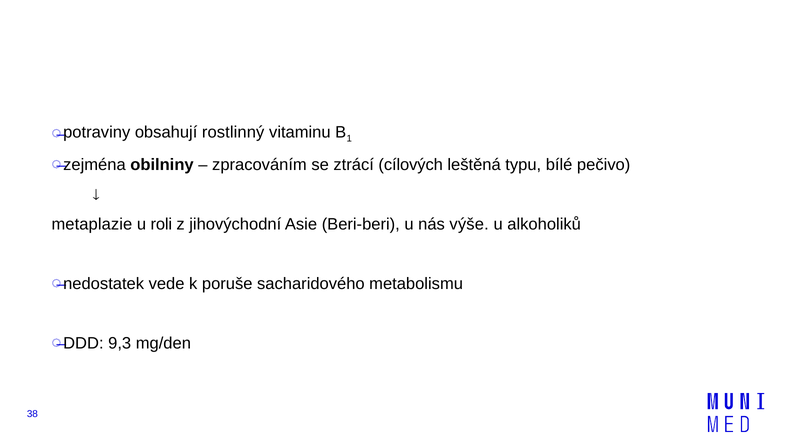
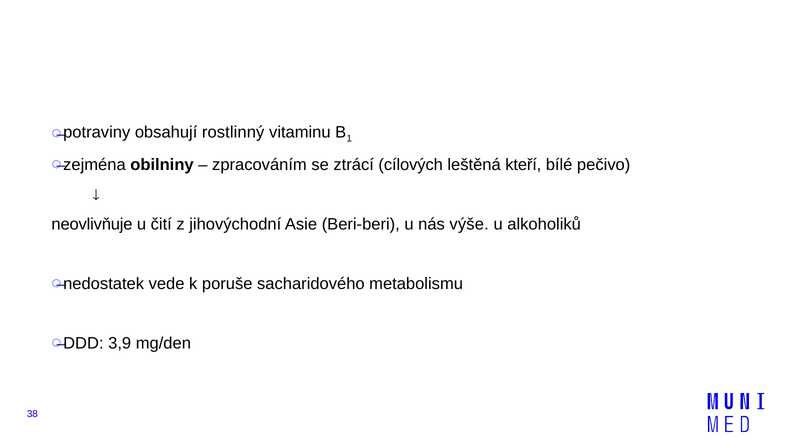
typu: typu -> kteří (523, 165)
metaplazie: metaplazie -> neovlivňuje (92, 224)
roli: roli -> čití (161, 224)
9,3: 9,3 -> 3,9 (120, 343)
